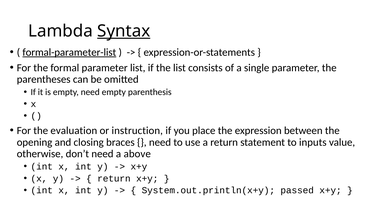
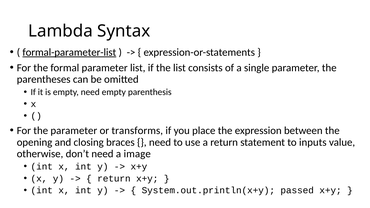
Syntax underline: present -> none (124, 31)
the evaluation: evaluation -> parameter (74, 131)
instruction: instruction -> transforms (137, 131)
above: above -> image (137, 154)
